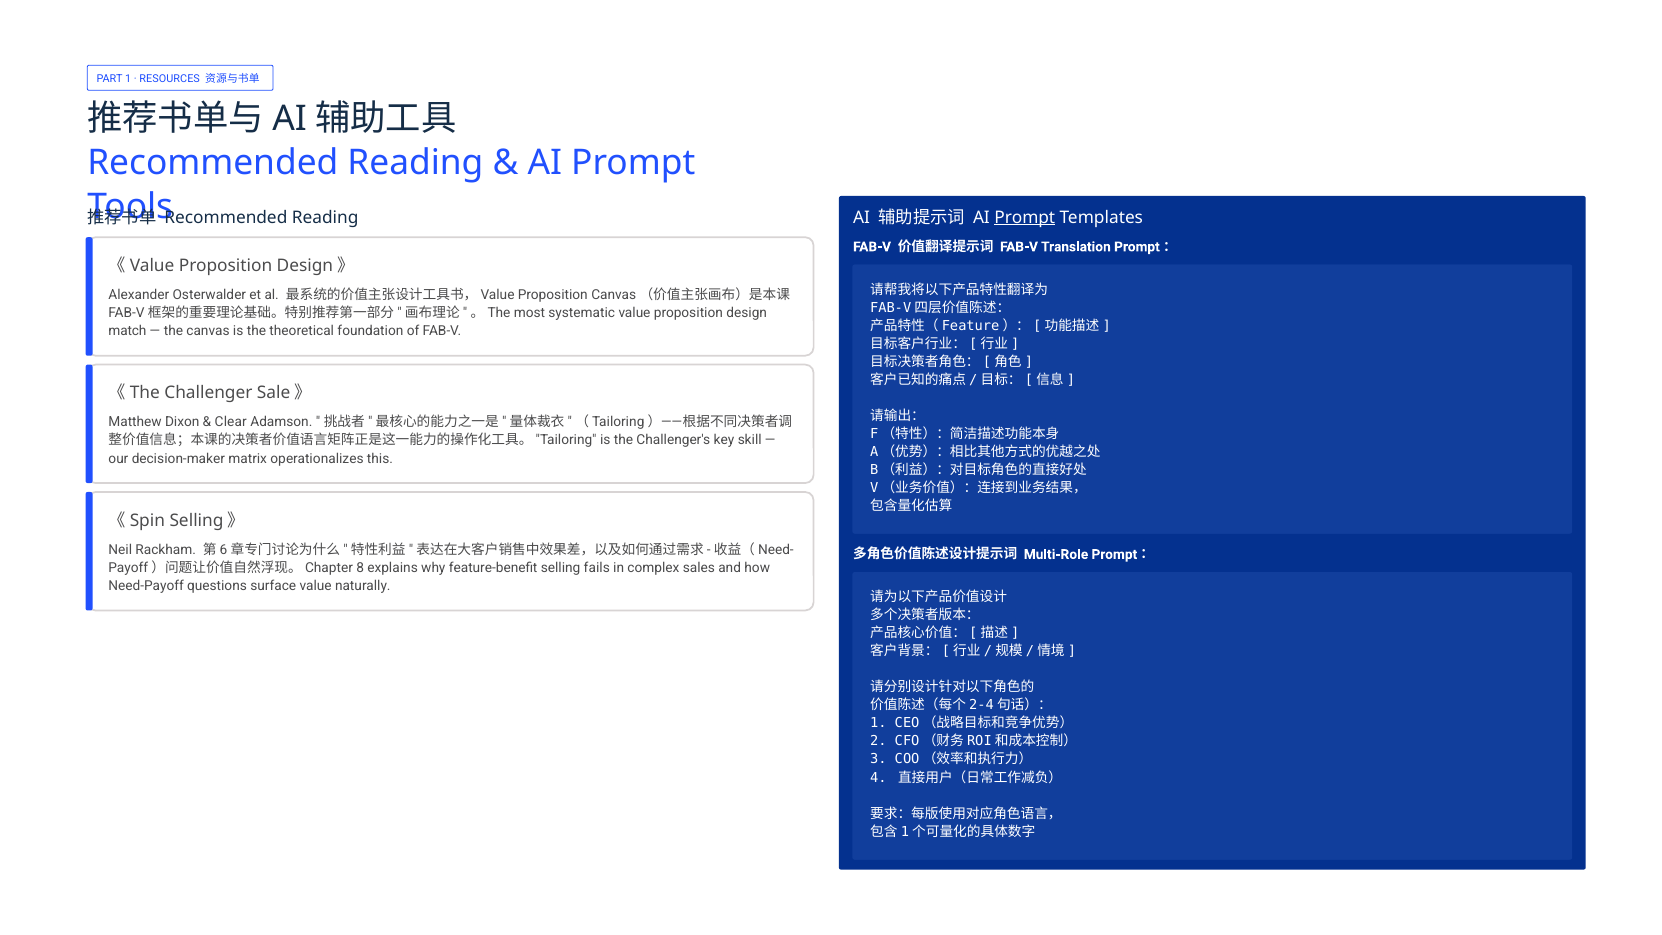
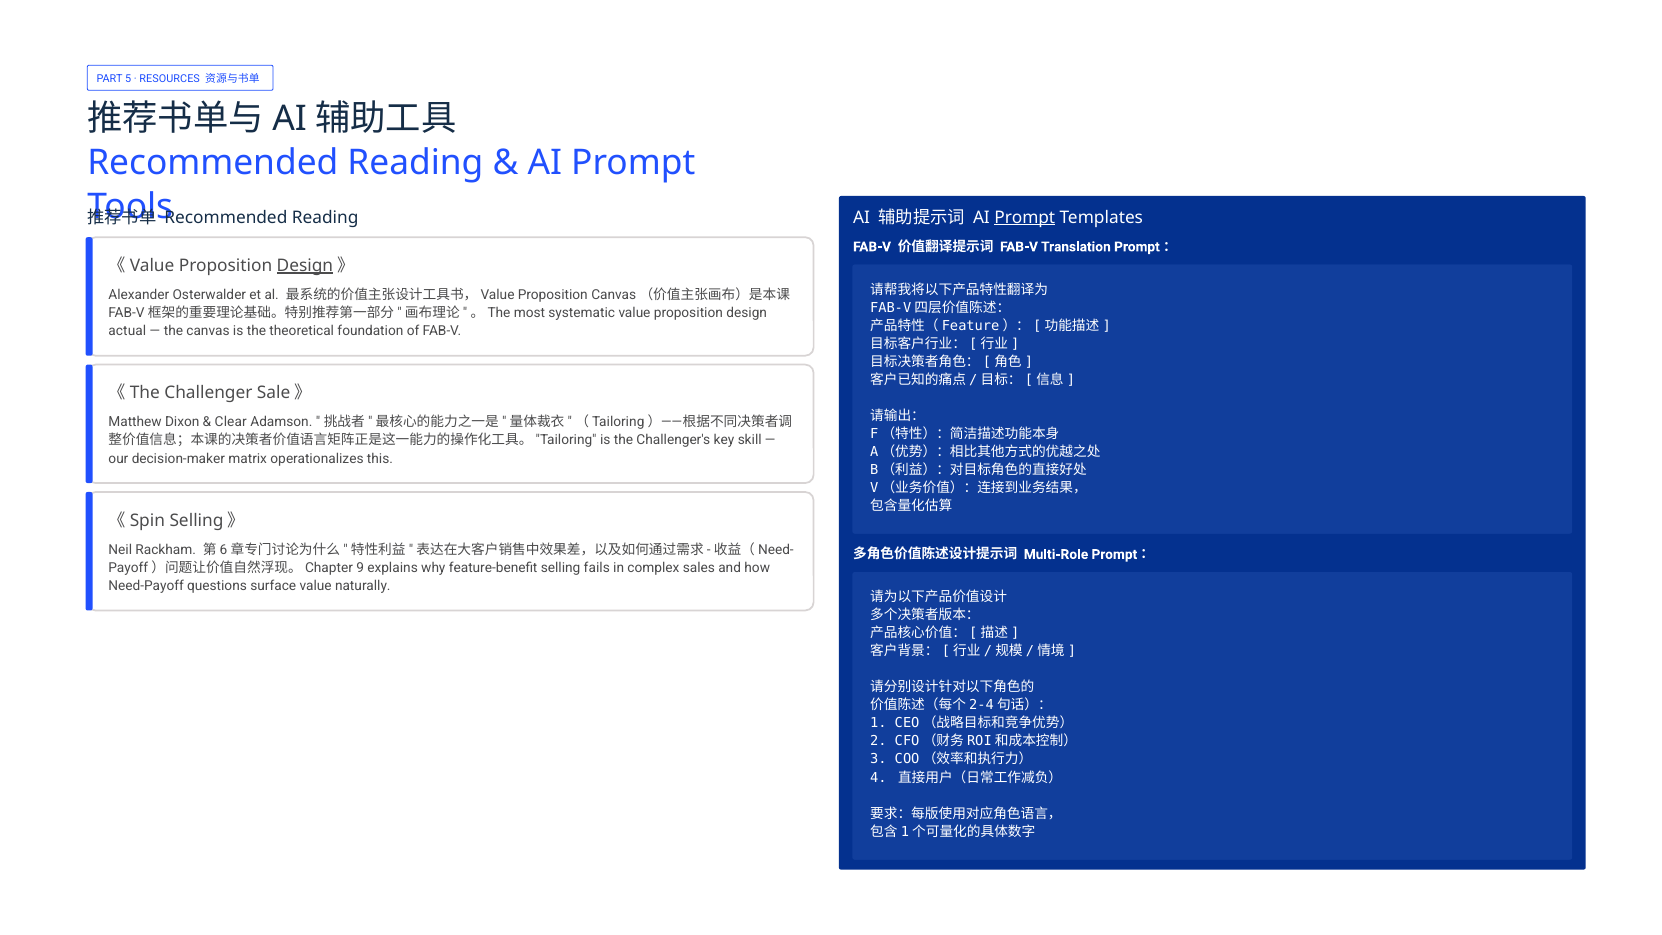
PART 1: 1 -> 5 (128, 79)
Design underline: none -> present (305, 266)
match: match -> actual (127, 331)
8: 8 -> 9 (360, 568)
